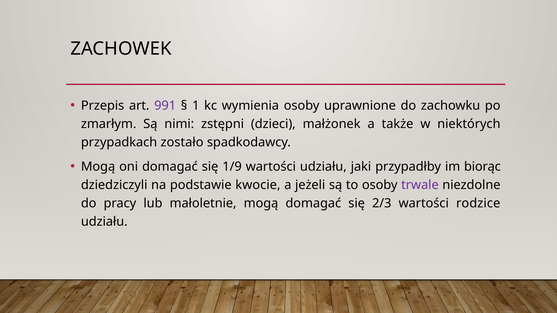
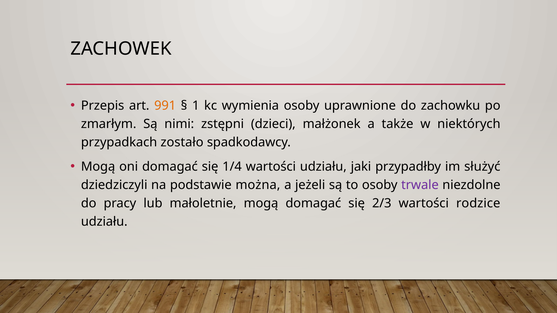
991 colour: purple -> orange (165, 106)
1/9: 1/9 -> 1/4 (232, 167)
biorąc: biorąc -> służyć (482, 167)
kwocie: kwocie -> można (258, 185)
